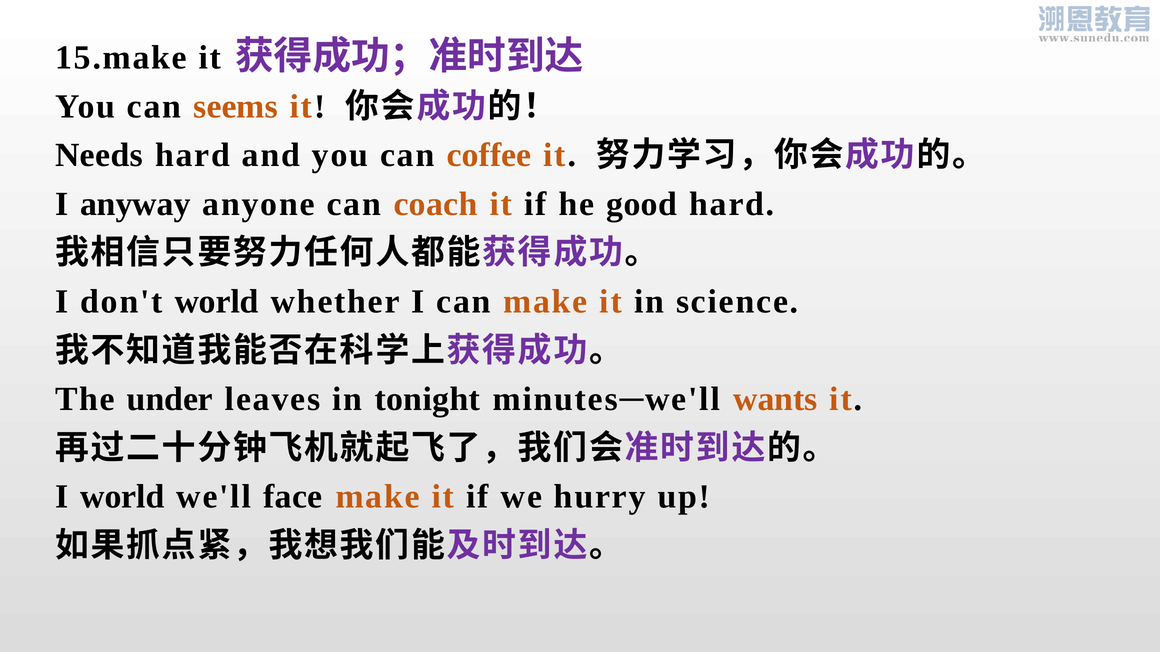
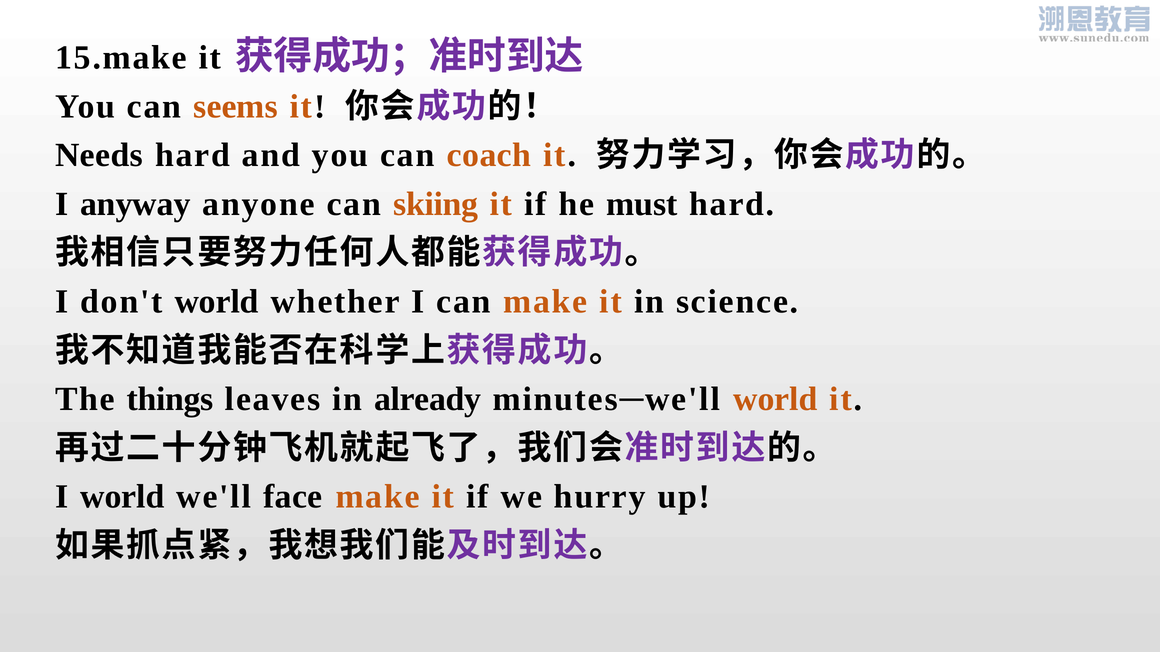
coffee: coffee -> coach (489, 155)
coach: coach -> skiing (436, 204)
good: good -> must (642, 204)
under: under -> things (170, 399)
tonight: tonight -> already (428, 399)
minutes─we'll wants: wants -> world (775, 399)
